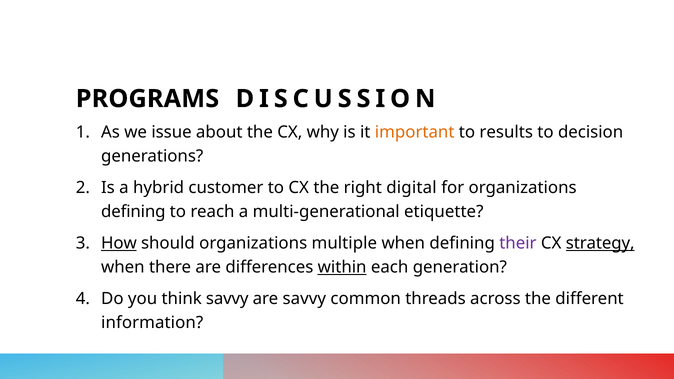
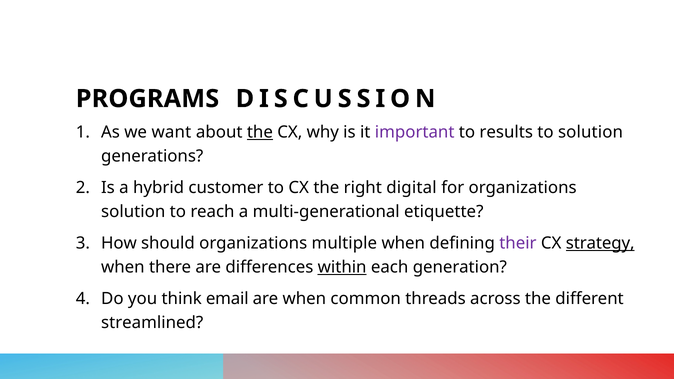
issue: issue -> want (171, 132)
the underline: none -> present (260, 132)
important colour: orange -> purple (415, 132)
to decision: decision -> solution (591, 132)
defining: defining -> solution (133, 212)
How underline: present -> none (119, 243)
think savvy: savvy -> email (227, 299)
are savvy: savvy -> when (304, 299)
information: information -> streamlined (152, 323)
